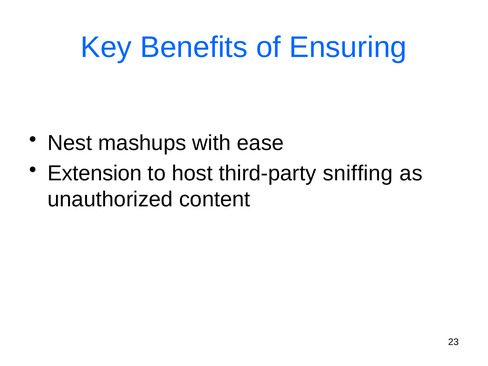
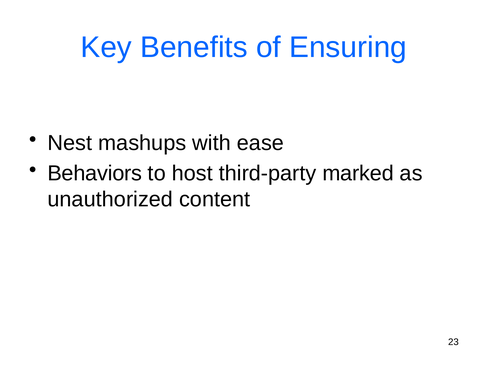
Extension: Extension -> Behaviors (95, 173)
sniffing: sniffing -> marked (358, 173)
